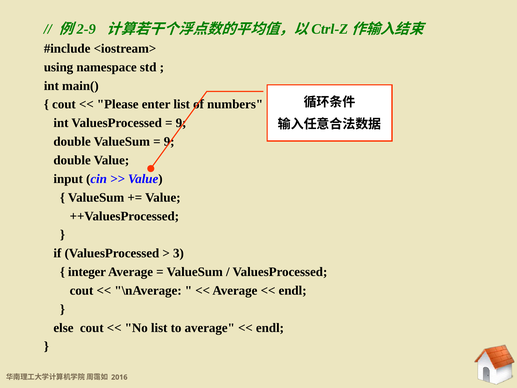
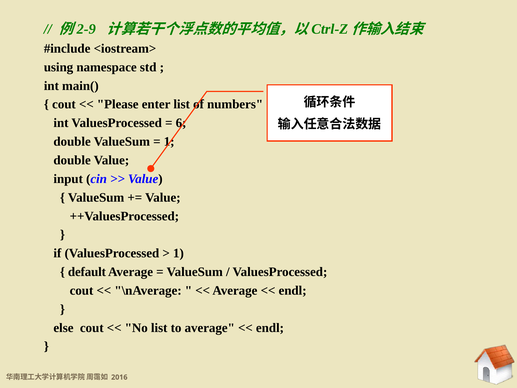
9: 9 -> 6 (181, 123)
9: 9 -> 1 (169, 142)
3: 3 -> 1 (178, 253)
integer: integer -> default (87, 272)
